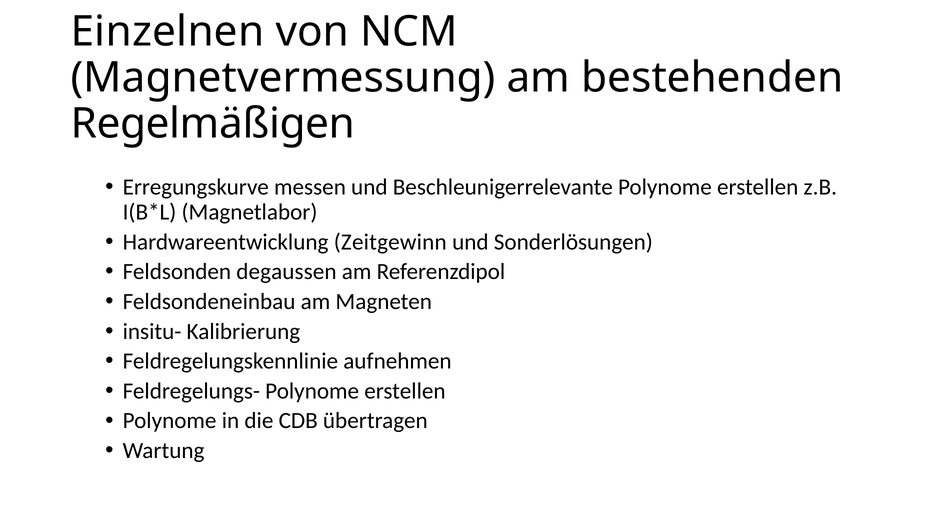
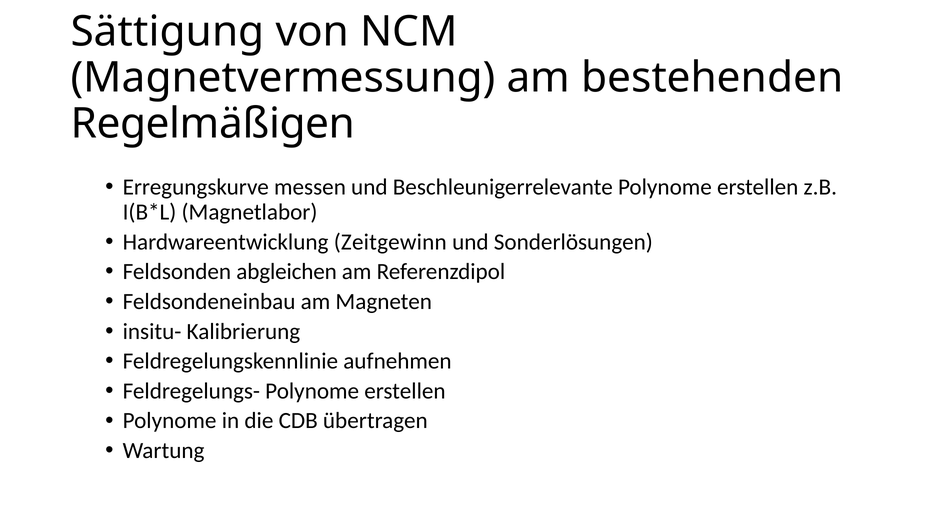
Einzelnen: Einzelnen -> Sättigung (168, 32)
degaussen: degaussen -> abgleichen (287, 272)
